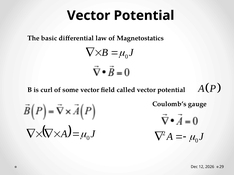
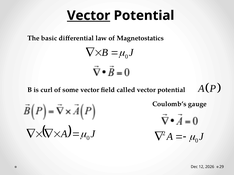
Vector underline: none -> present (89, 16)
